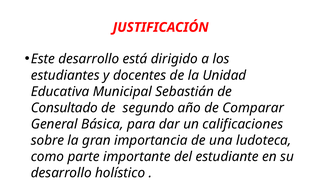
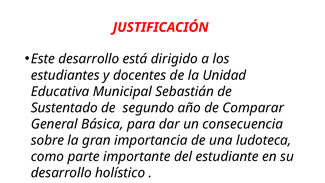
Consultado: Consultado -> Sustentado (64, 108)
calificaciones: calificaciones -> consecuencia (243, 124)
